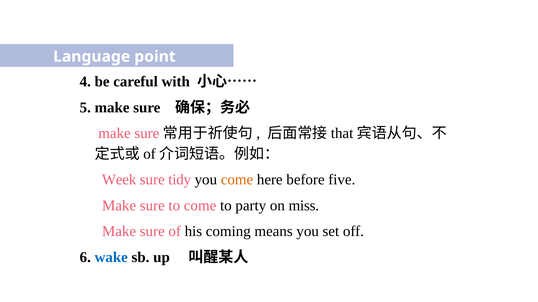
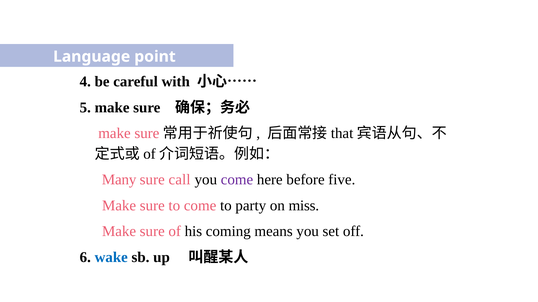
Week: Week -> Many (119, 180)
tidy: tidy -> call (180, 180)
come colour: orange -> purple (237, 180)
